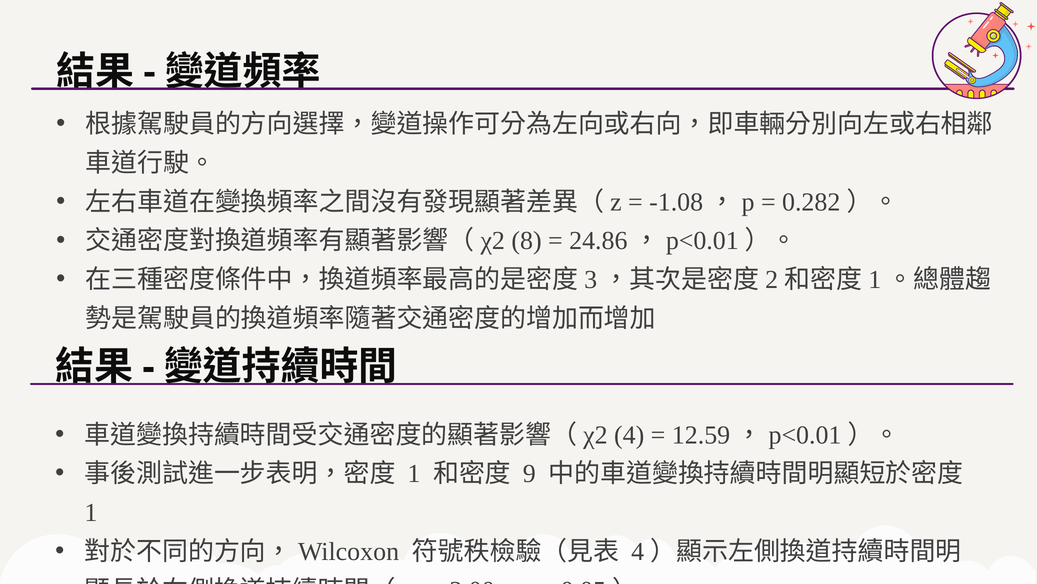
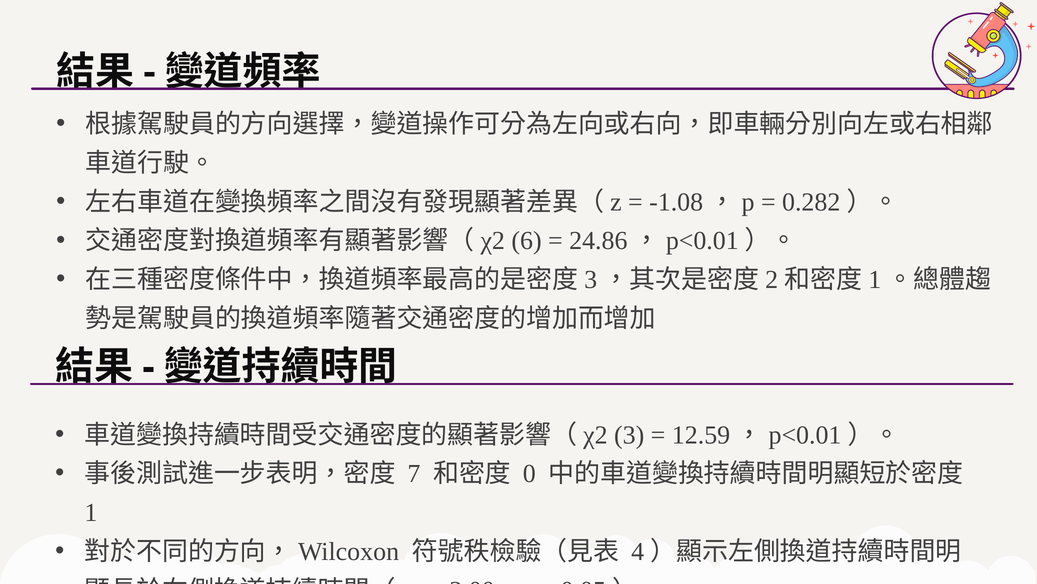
8: 8 -> 6 (527, 241)
4: 4 -> 3 (629, 434)
1: 1 -> 7 (414, 473)
9: 9 -> 0 (529, 473)
